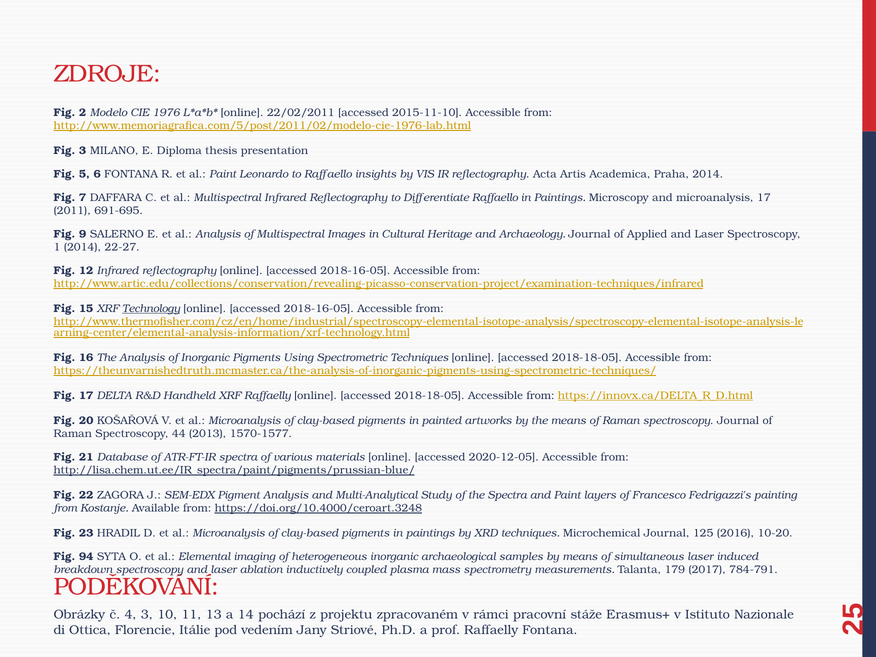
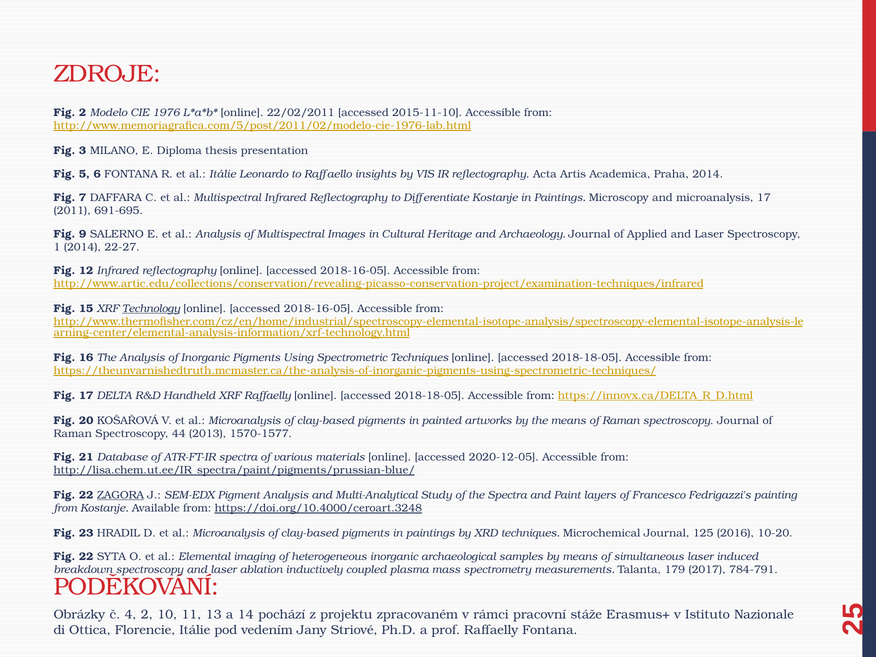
al Paint: Paint -> Itálie (223, 174)
Differentiate Raffaello: Raffaello -> Kostanje (495, 197)
ZAGORA underline: none -> present (120, 495)
94: 94 -> 22 (86, 556)
4 3: 3 -> 2 (147, 615)
